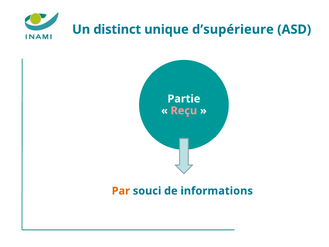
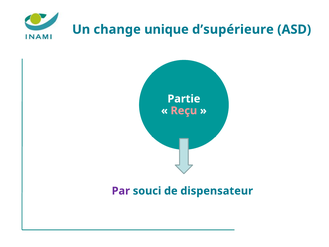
distinct: distinct -> change (117, 29)
Par colour: orange -> purple (121, 191)
informations: informations -> dispensateur (217, 191)
